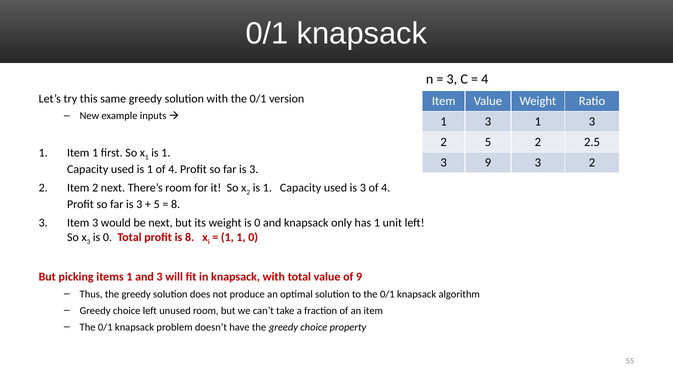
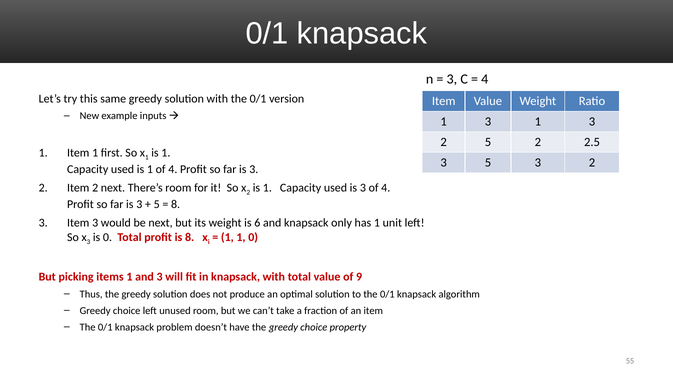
3 9: 9 -> 5 (488, 163)
weight is 0: 0 -> 6 (257, 223)
